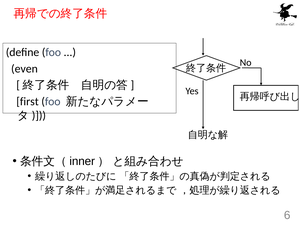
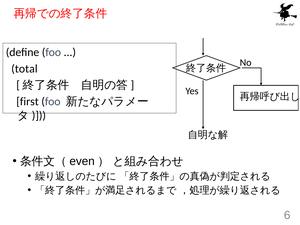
even: even -> total (24, 69)
inner: inner -> even (82, 161)
